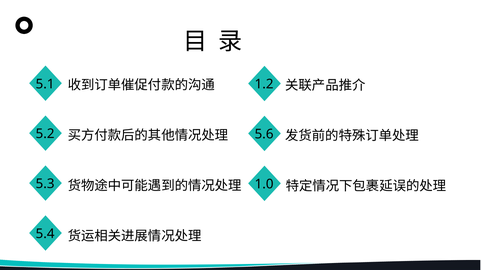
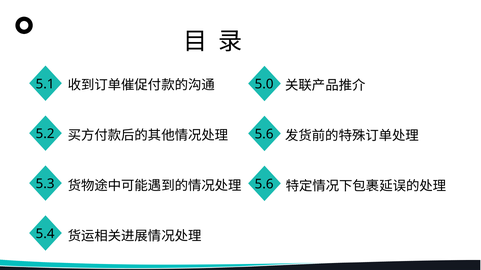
1.2: 1.2 -> 5.0 (264, 84)
1.0: 1.0 -> 5.6 (264, 184)
